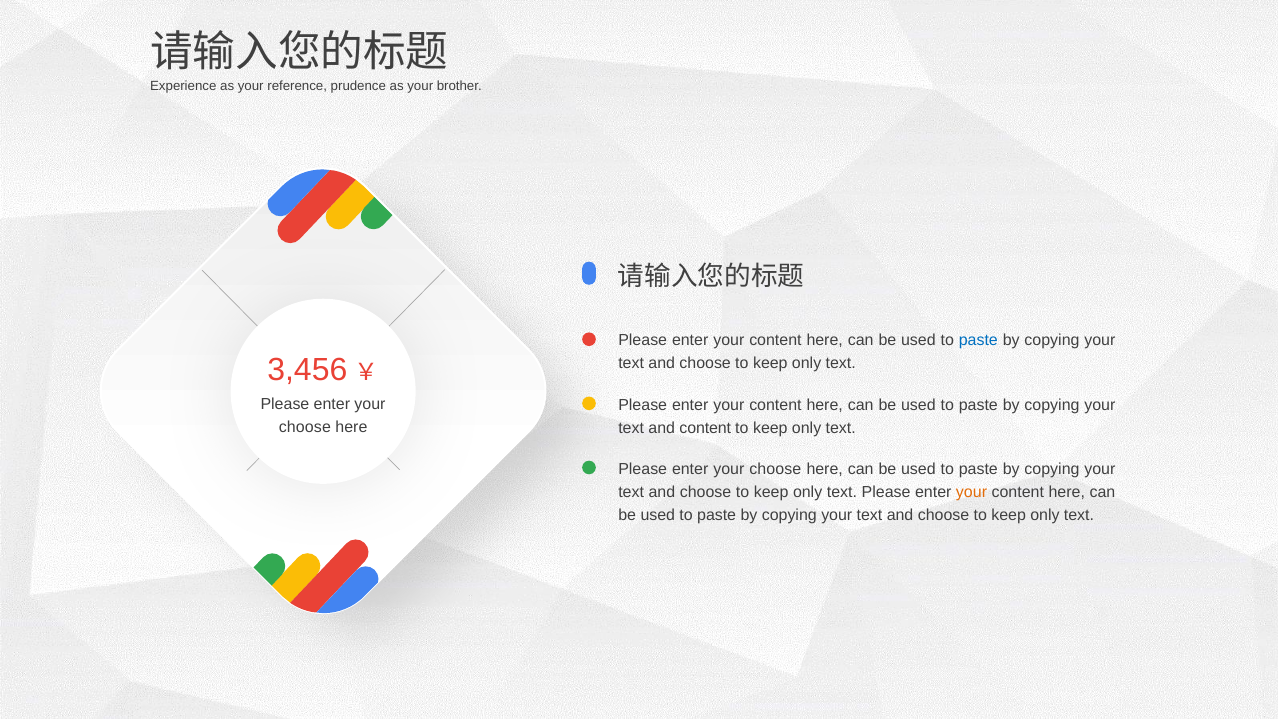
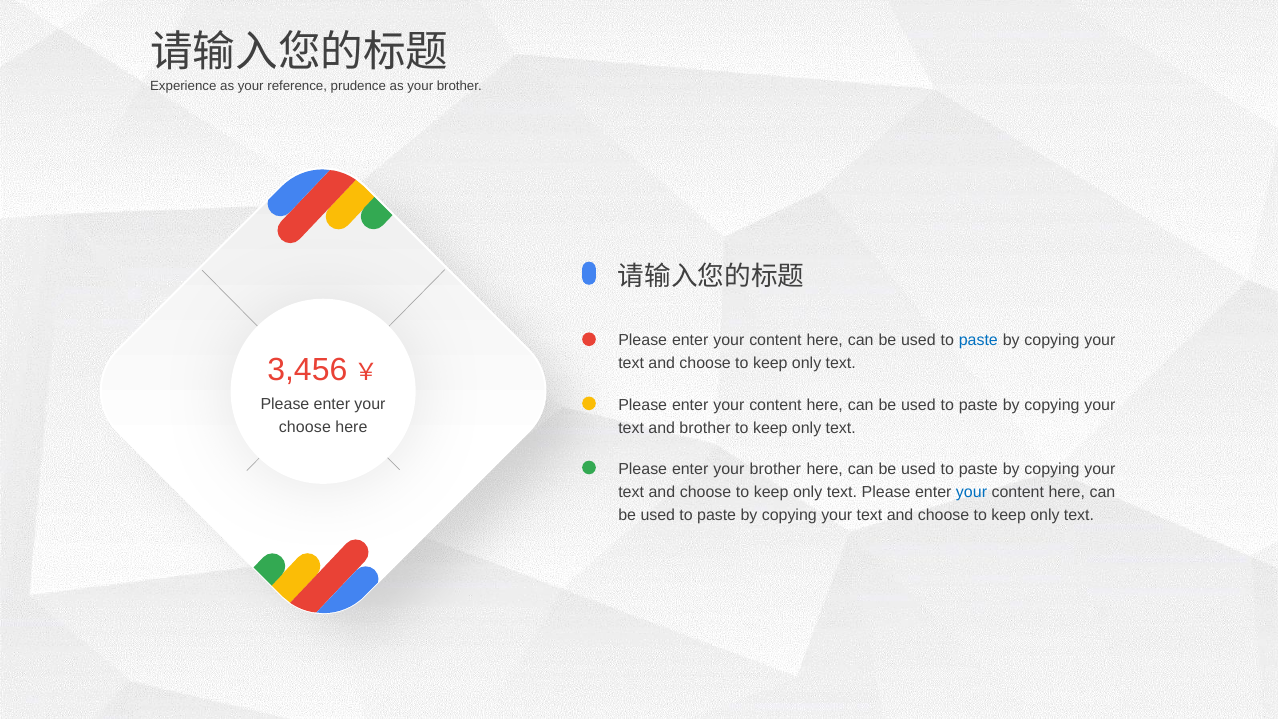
and content: content -> brother (705, 428)
choose: choose -> brother (775, 469)
your colour: orange -> blue (972, 492)
